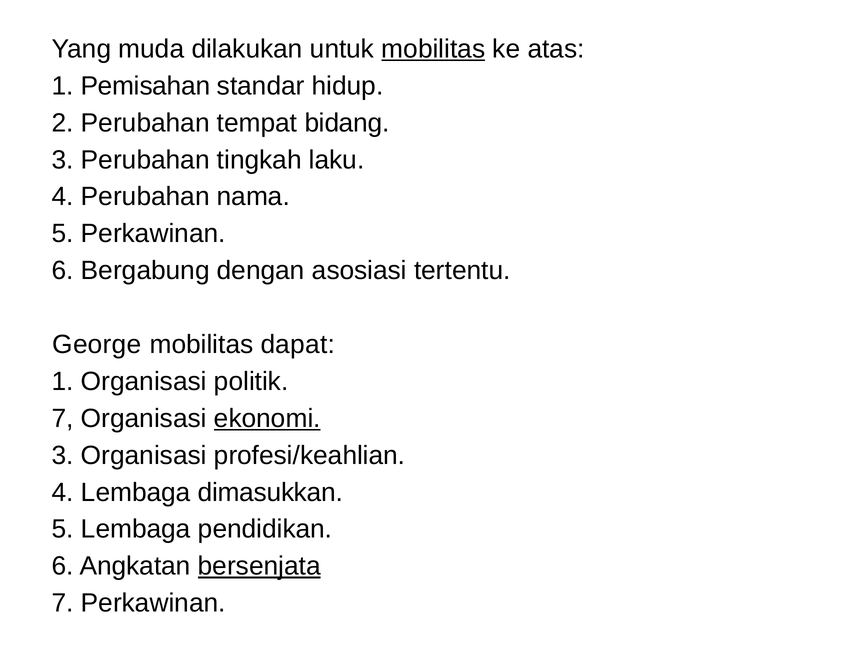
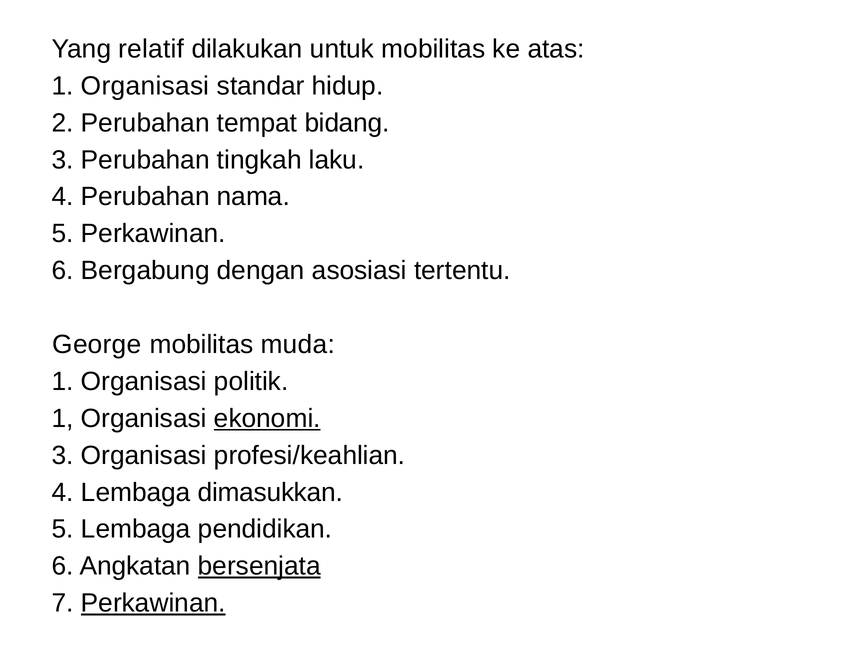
muda: muda -> relatif (151, 49)
mobilitas underline: present -> none (433, 49)
Pemisahan: Pemisahan -> Organisasi (145, 86)
dapat: dapat -> muda (298, 344)
7: 7 -> 1 (63, 418)
Perkawinan underline: none -> present (153, 602)
